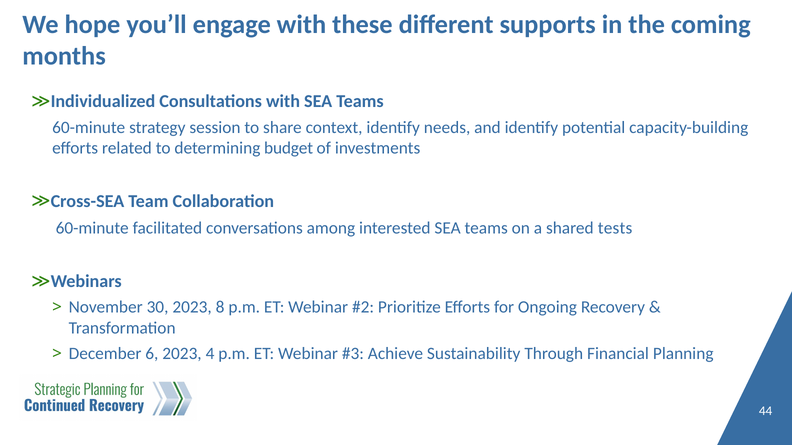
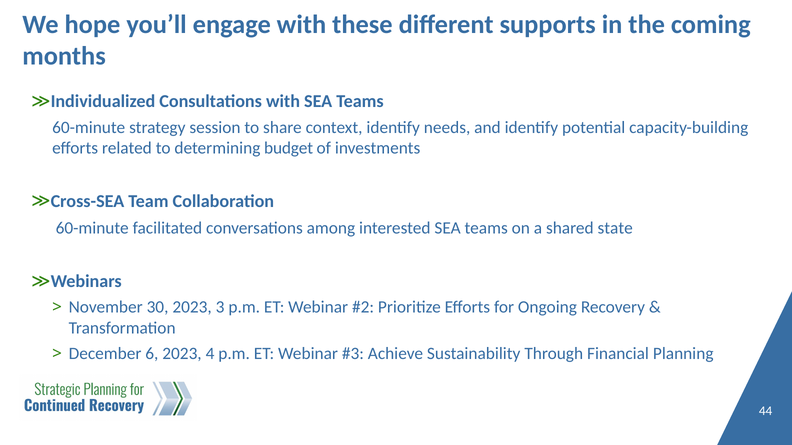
tests: tests -> state (615, 228)
8: 8 -> 3 (220, 308)
